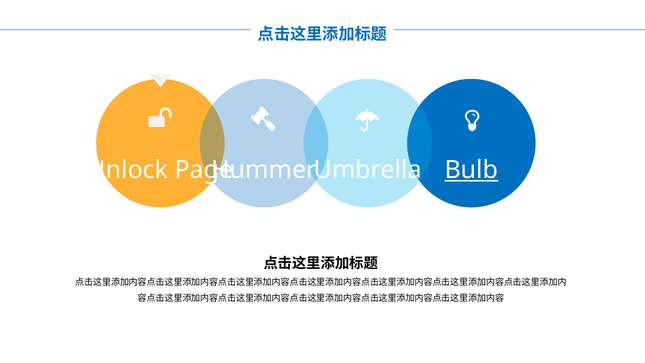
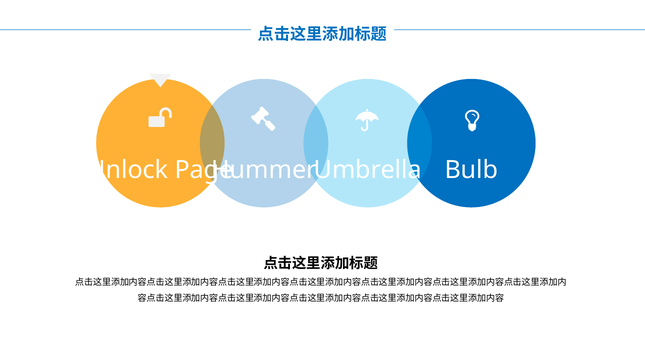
Bulb underline: present -> none (471, 170)
